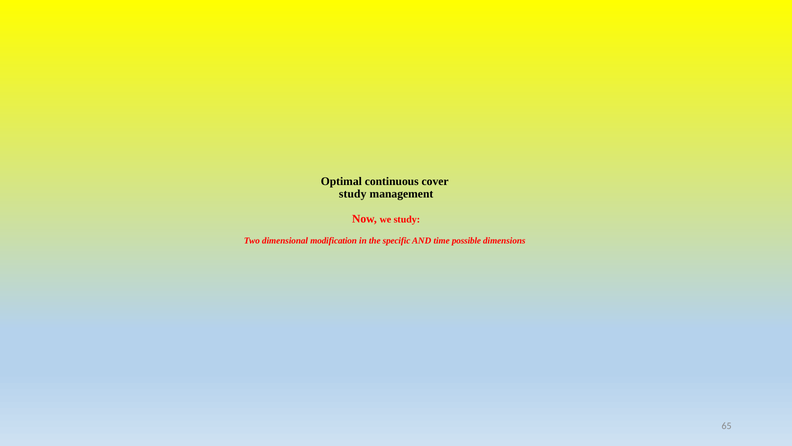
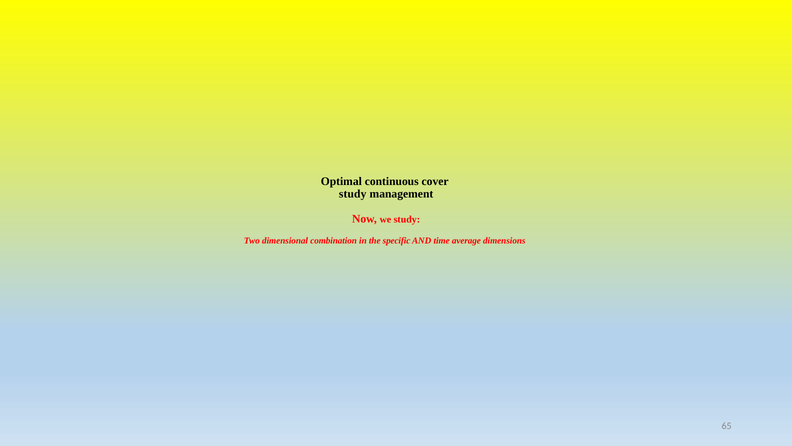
modification: modification -> combination (334, 240)
possible: possible -> average (466, 240)
